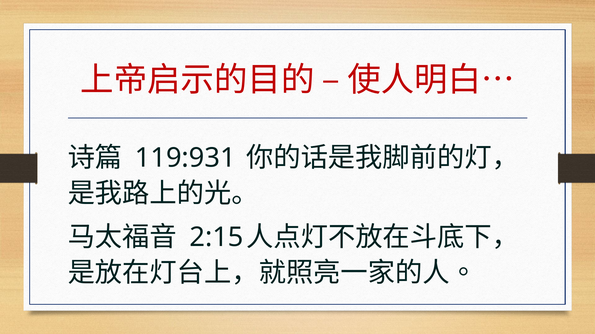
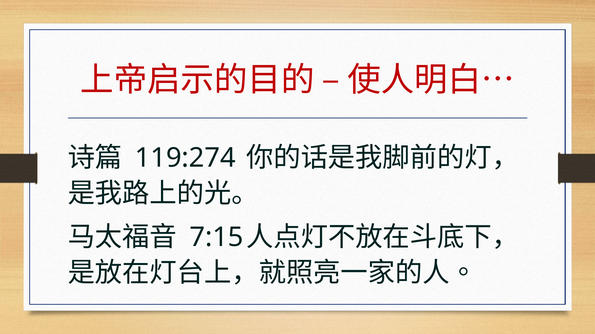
119:931: 119:931 -> 119:274 (185, 158)
2:15: 2:15 -> 7:15 (217, 238)
